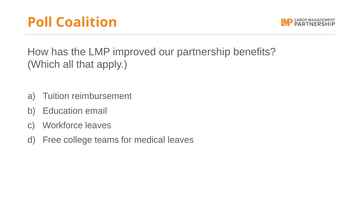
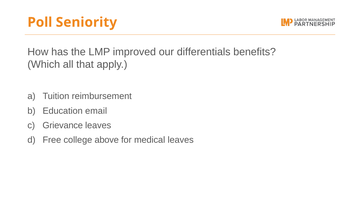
Coalition: Coalition -> Seniority (86, 22)
partnership: partnership -> differentials (204, 52)
Workforce: Workforce -> Grievance (63, 125)
teams: teams -> above (107, 140)
